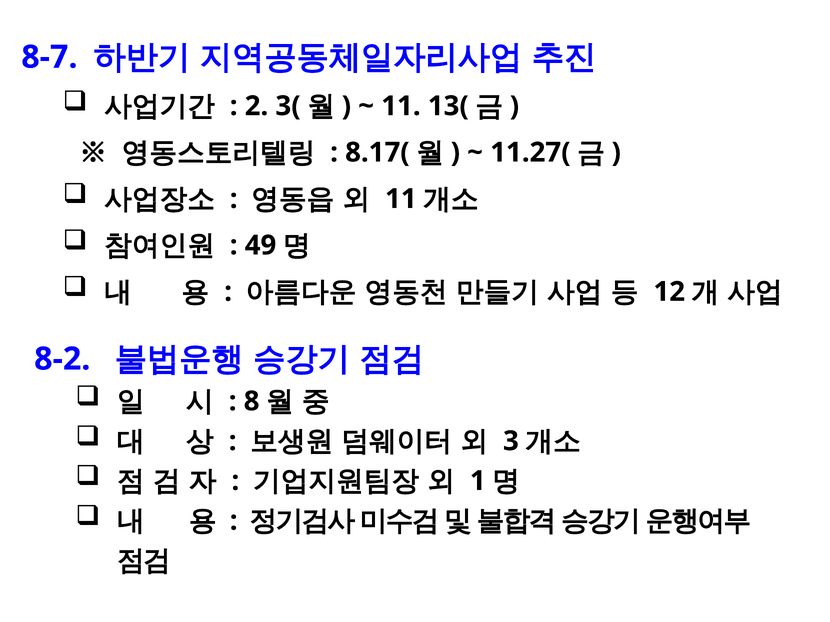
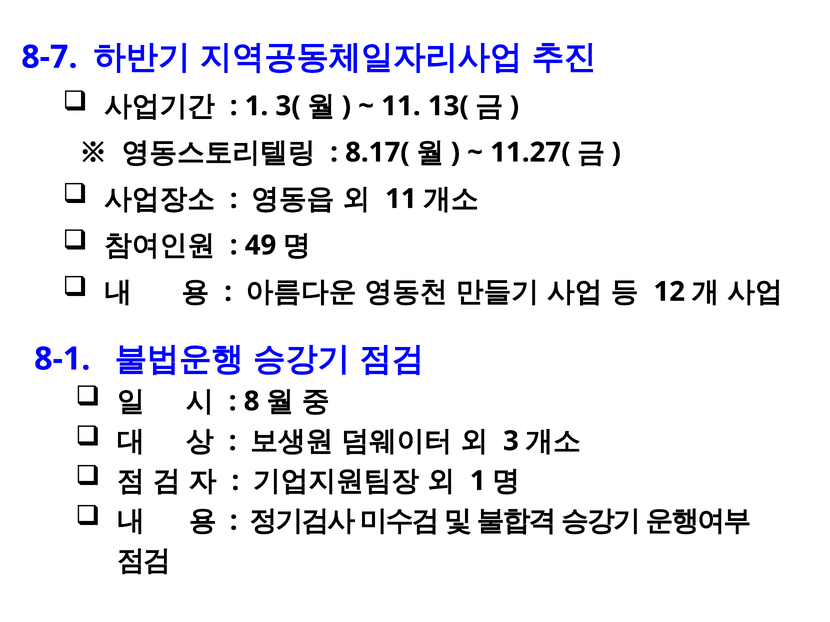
2: 2 -> 1 (256, 106)
8-2: 8-2 -> 8-1 (62, 359)
